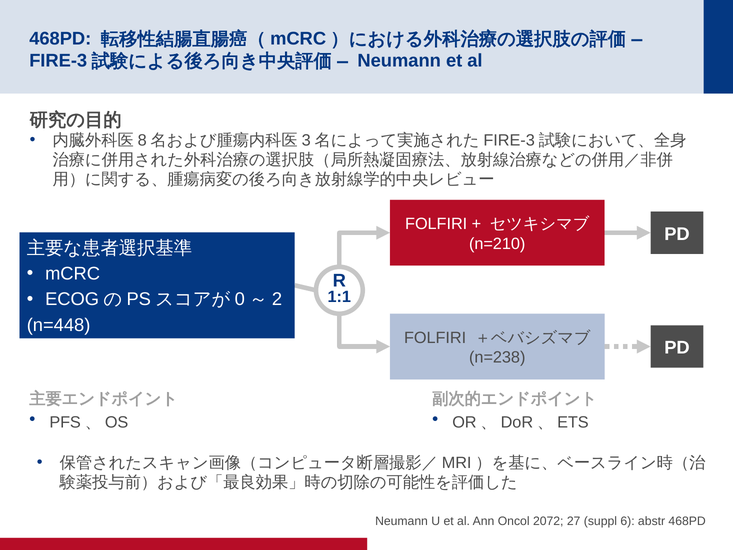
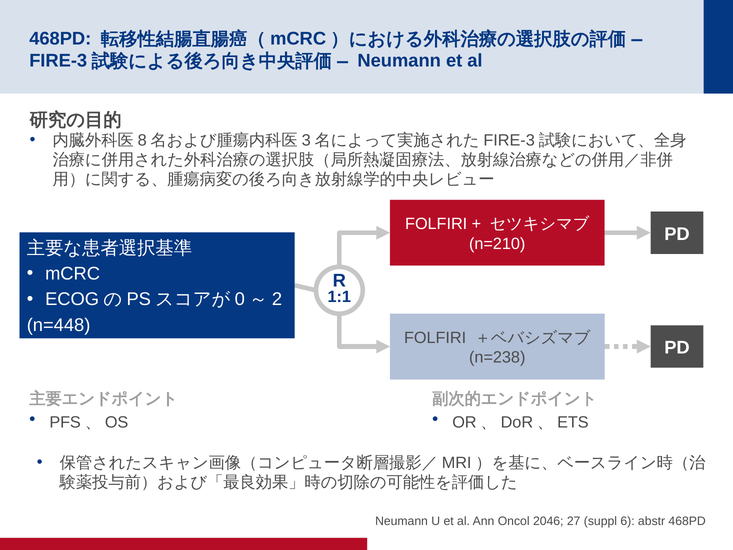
2072: 2072 -> 2046 (548, 521)
